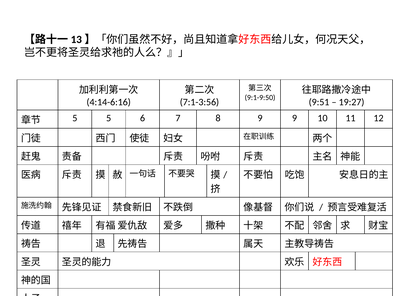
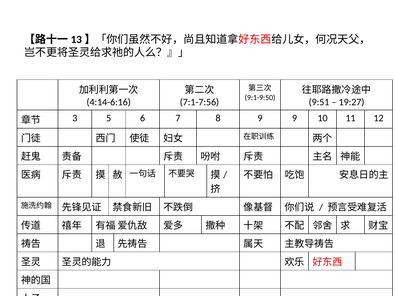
7:1-3:56: 7:1-3:56 -> 7:1-7:56 (199, 102)
5: 5 -> 3 (75, 118)
